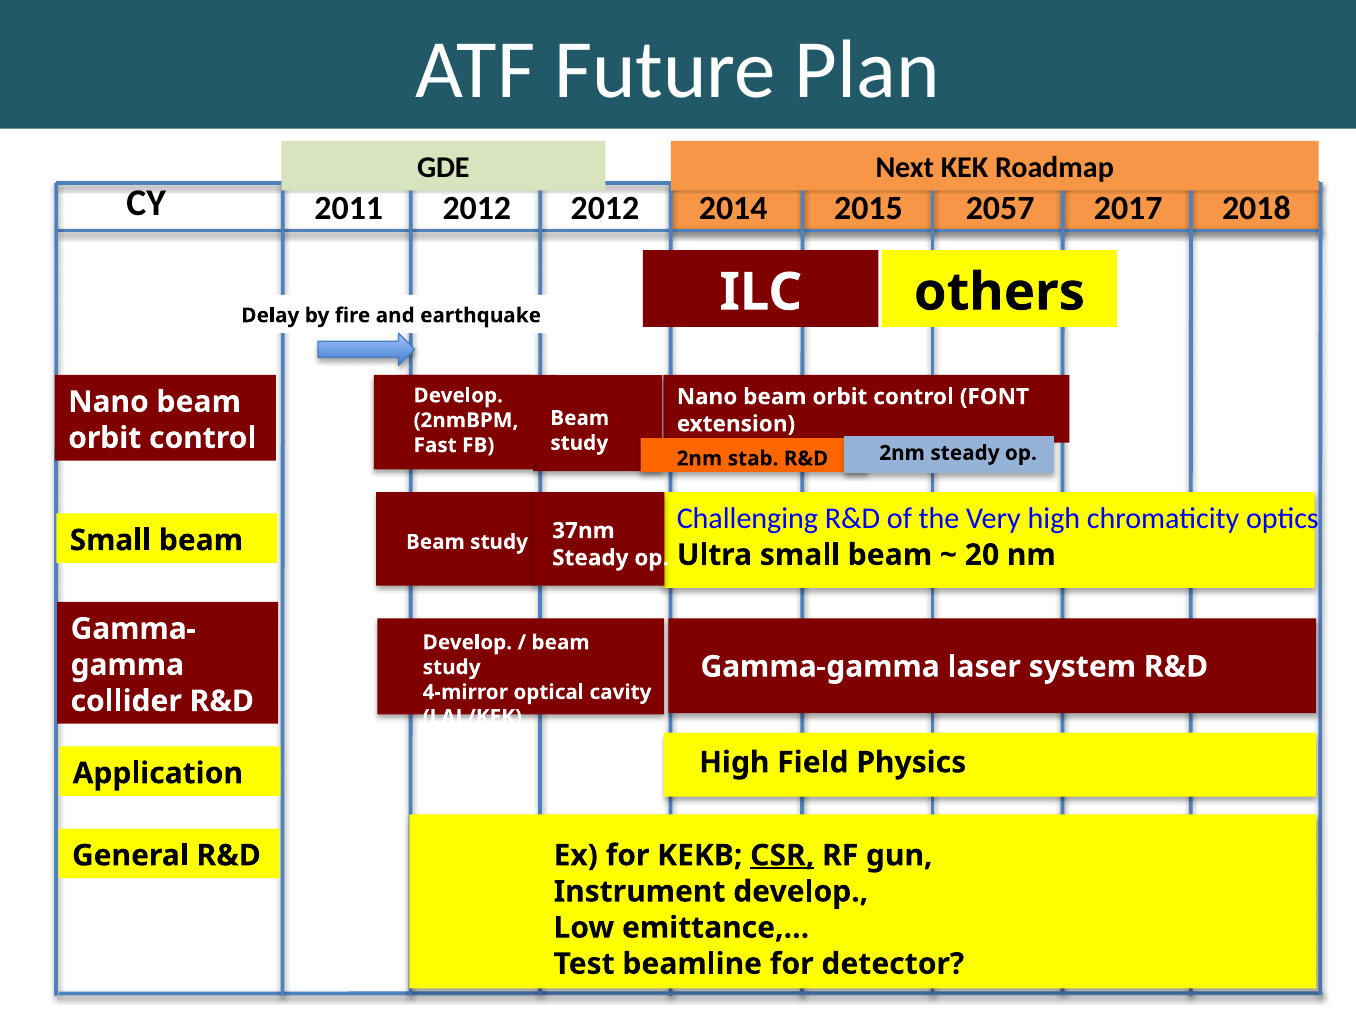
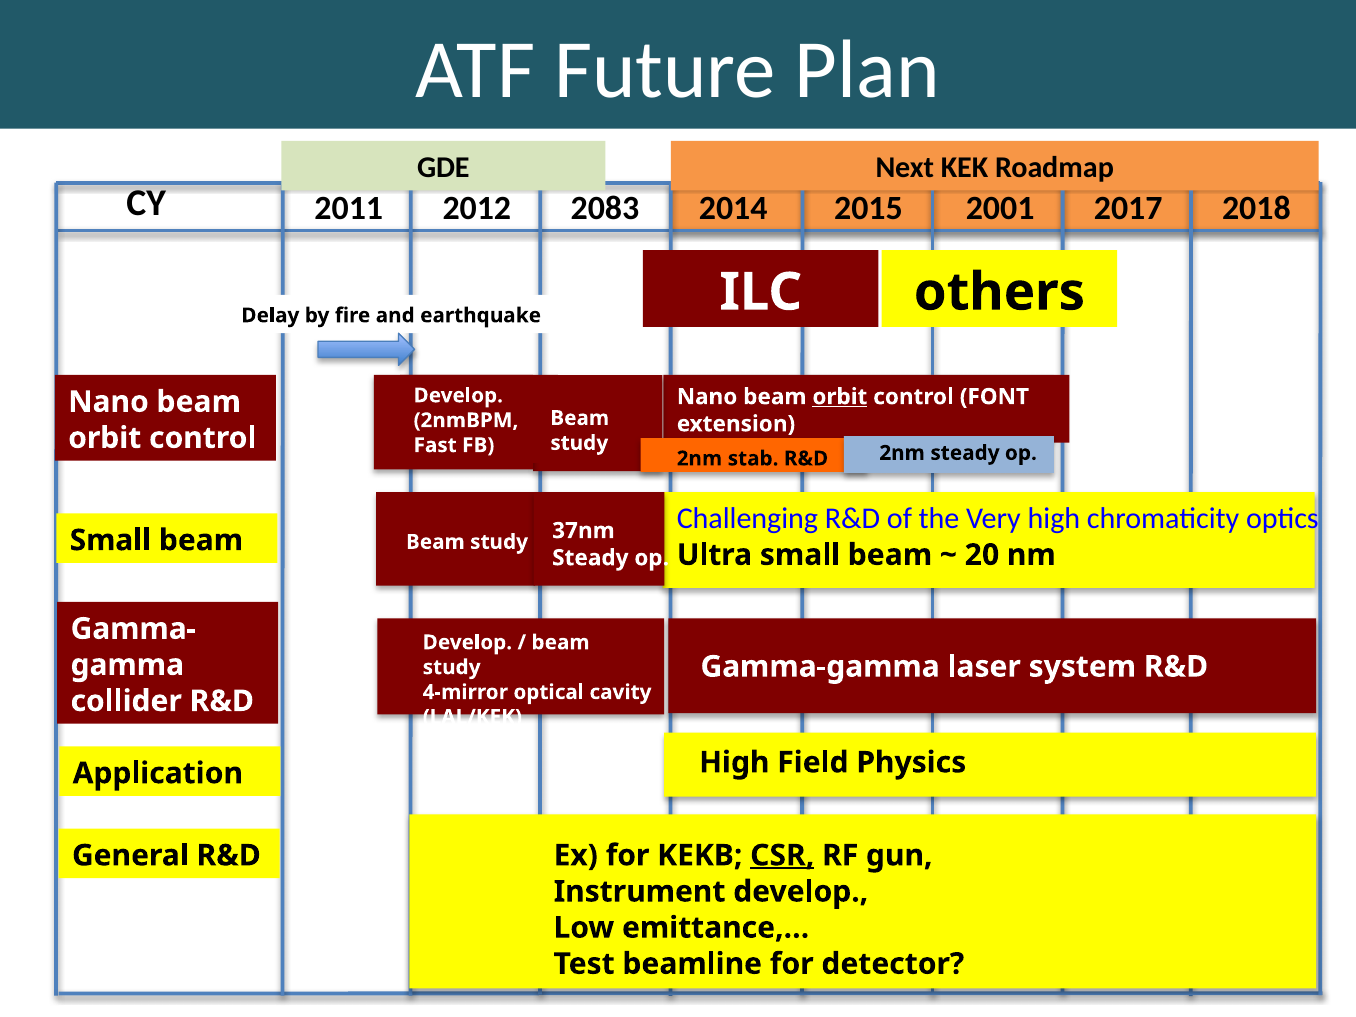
2012 2012: 2012 -> 2083 (605, 208)
2057: 2057 -> 2001 (1000, 208)
orbit underline: none -> present (840, 397)
